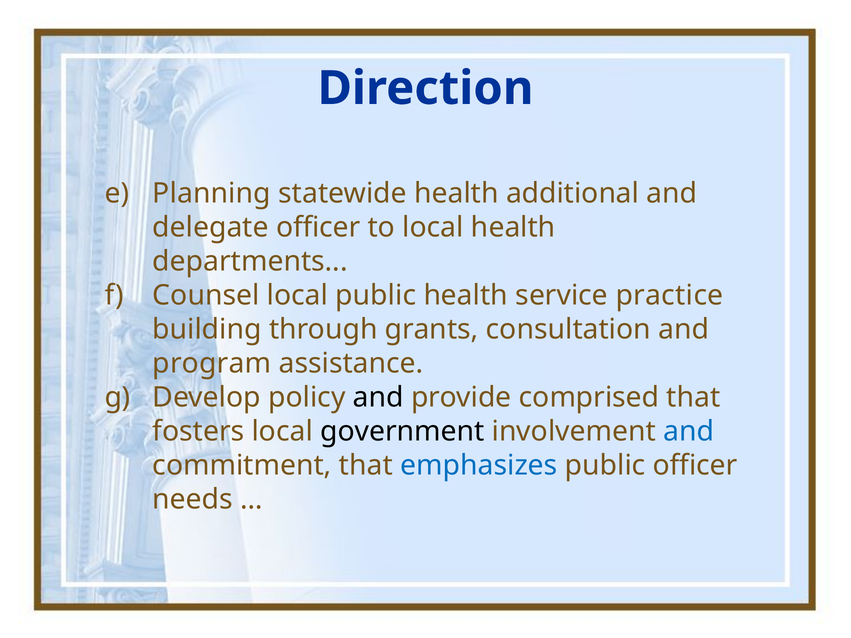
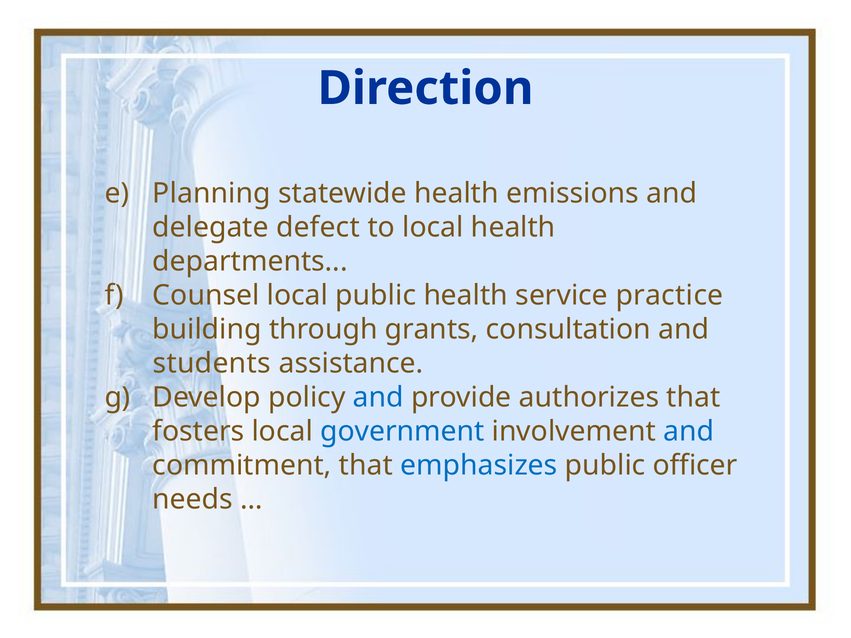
additional: additional -> emissions (573, 193)
delegate officer: officer -> defect (318, 228)
program: program -> students (212, 364)
and colour: black -> blue (378, 398)
comprised: comprised -> authorizes (589, 398)
government colour: black -> blue (402, 432)
